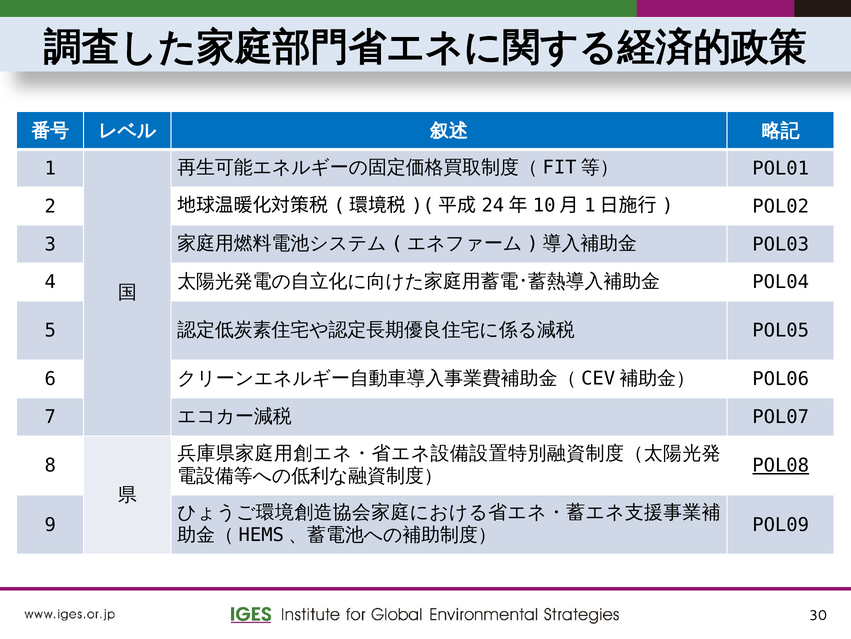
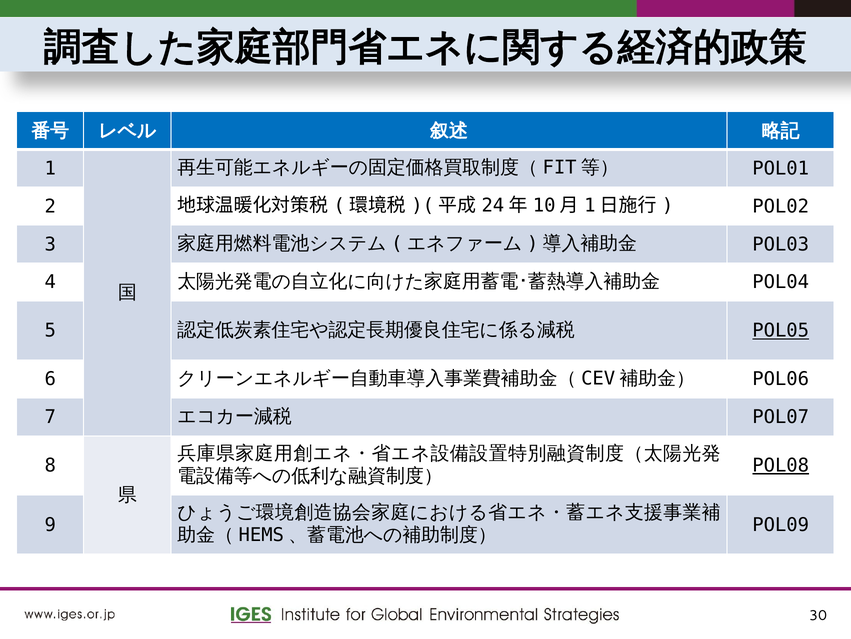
POL05 underline: none -> present (781, 330)
